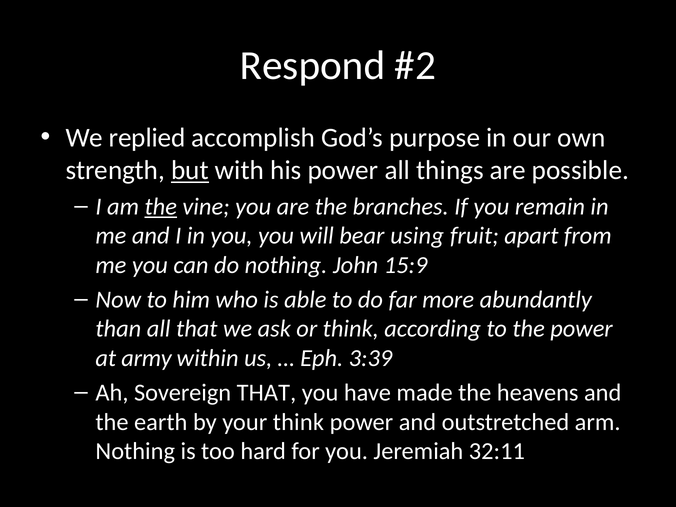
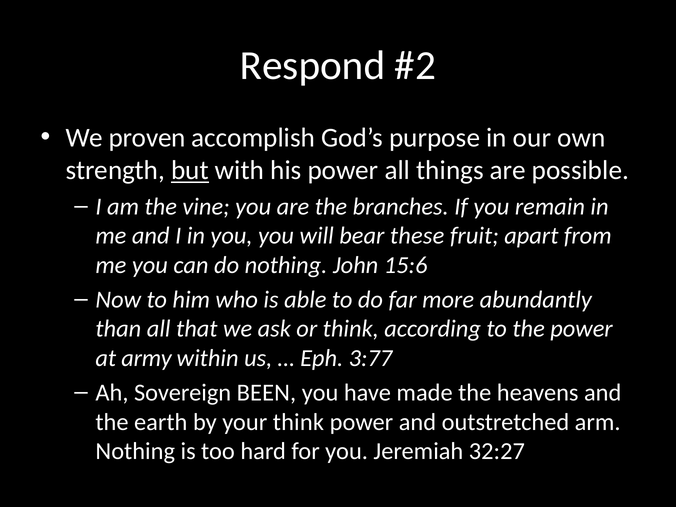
replied: replied -> proven (147, 138)
the underline: present -> none (161, 207)
using: using -> these (417, 236)
15:9: 15:9 -> 15:6 (406, 265)
3:39: 3:39 -> 3:77 (370, 358)
Sovereign THAT: THAT -> BEEN (266, 393)
32:11: 32:11 -> 32:27 (497, 451)
